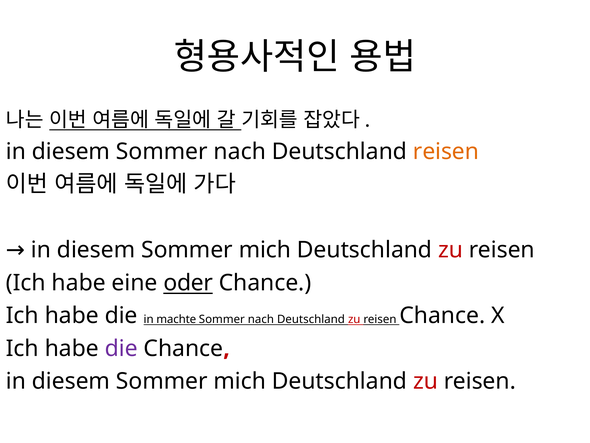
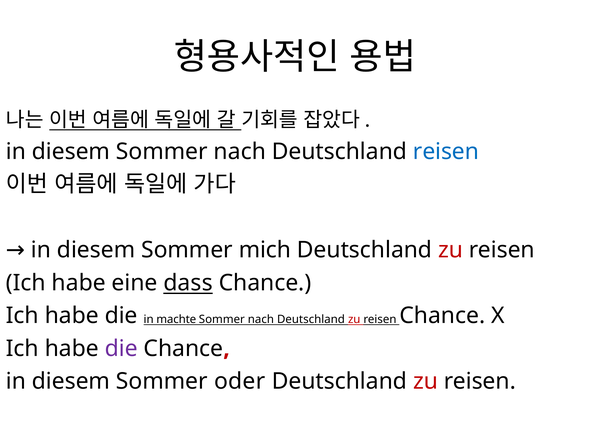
reisen colour: orange -> blue (446, 151)
oder: oder -> dass (188, 282)
mich: mich -> oder (240, 381)
